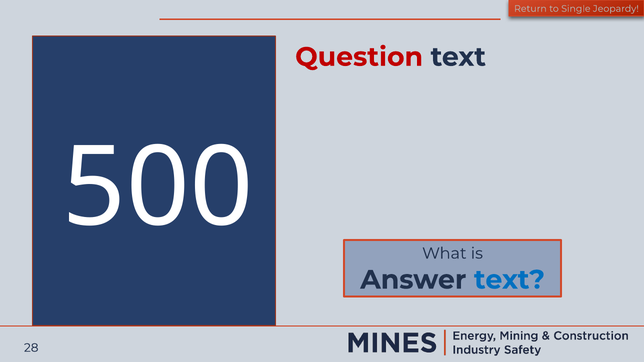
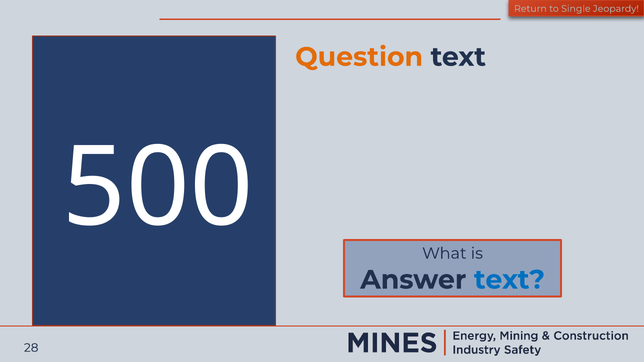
Question colour: red -> orange (359, 57)
